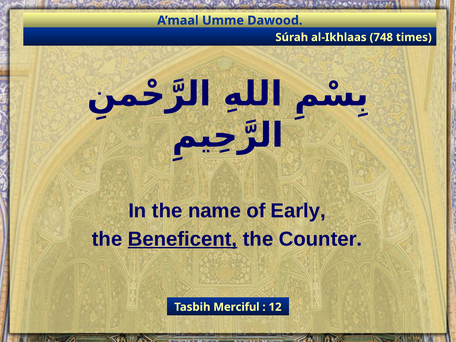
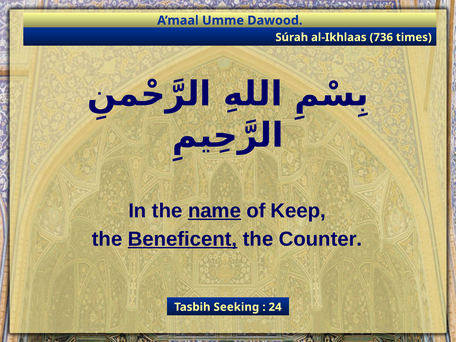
748: 748 -> 736 (381, 37)
name underline: none -> present (214, 211)
Early: Early -> Keep (298, 211)
Merciful: Merciful -> Seeking (236, 307)
12: 12 -> 24 (275, 307)
